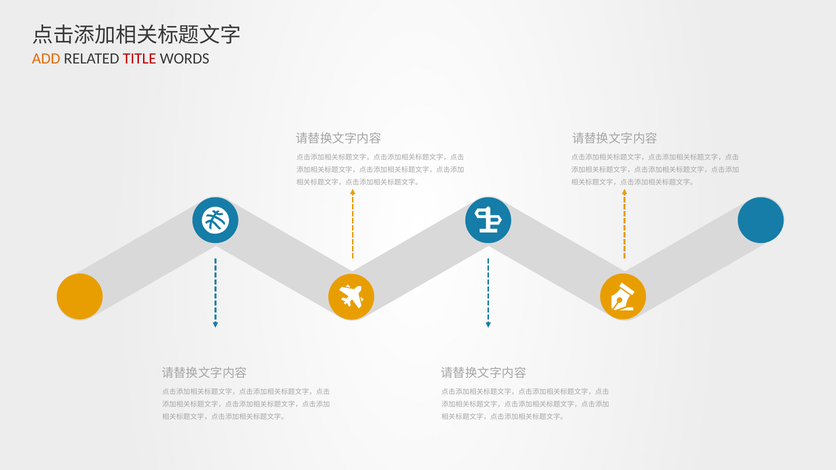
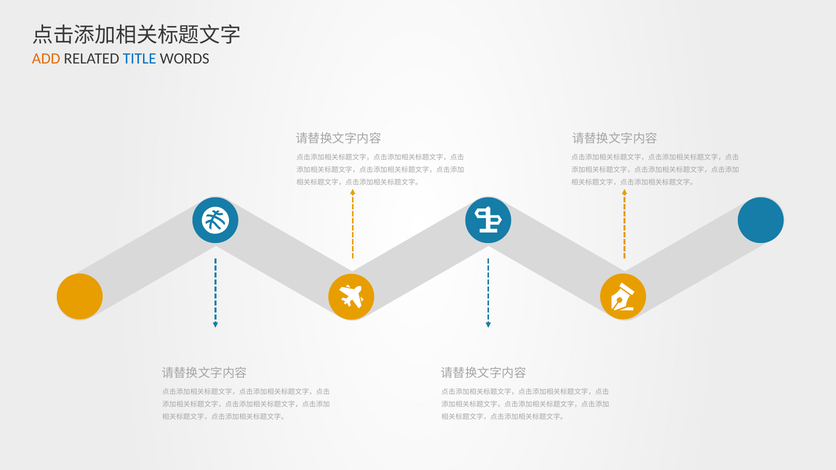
TITLE colour: red -> blue (140, 59)
